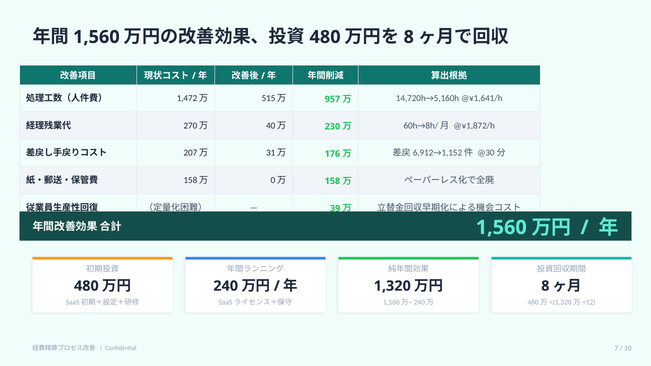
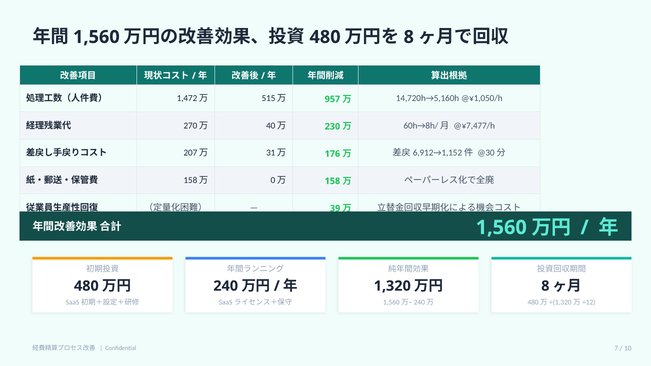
@¥1,641/h: @¥1,641/h -> @¥1,050/h (482, 98)
@¥1,872/h: @¥1,872/h -> @¥7,477/h (474, 126)
